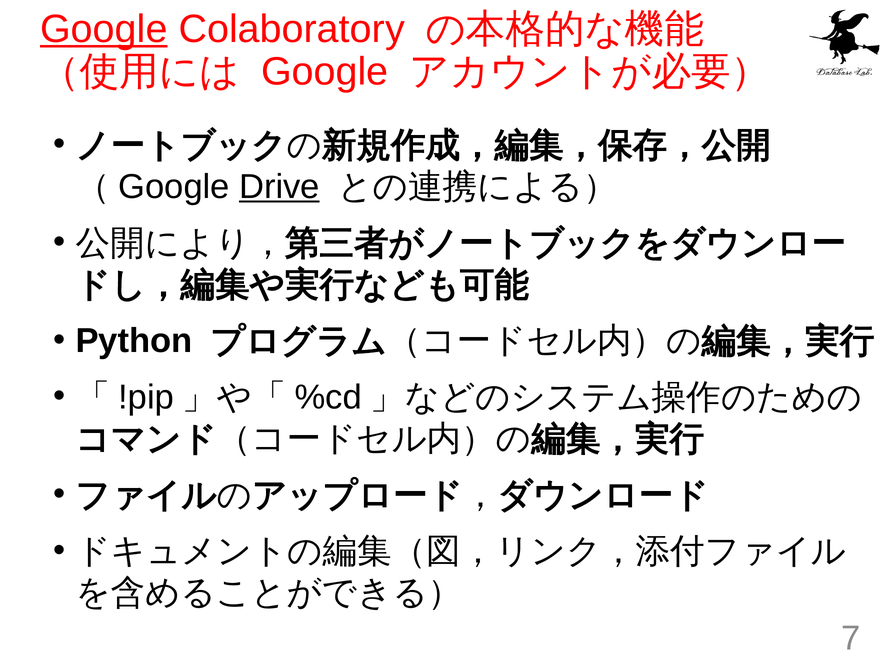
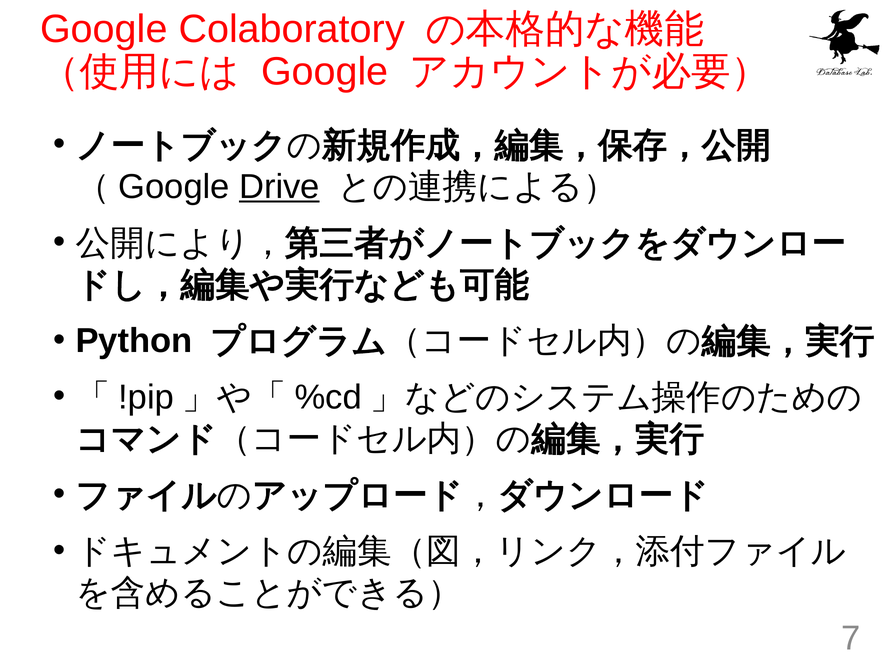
Google underline: present -> none (104, 29)
